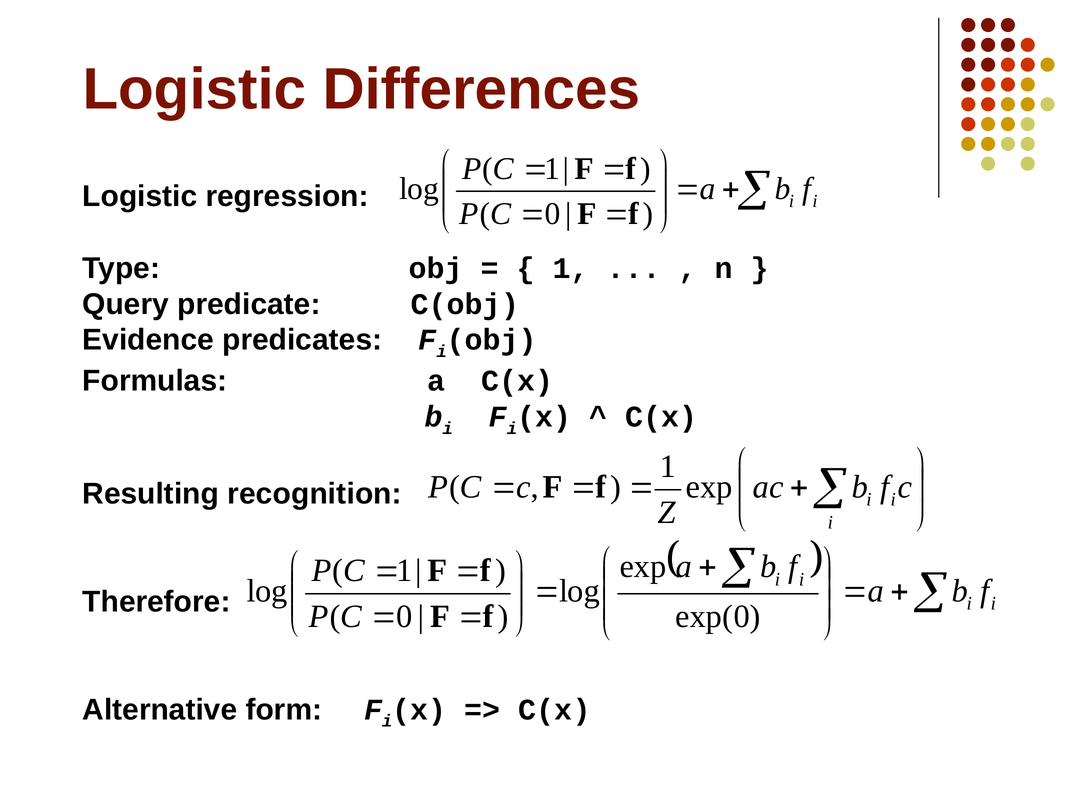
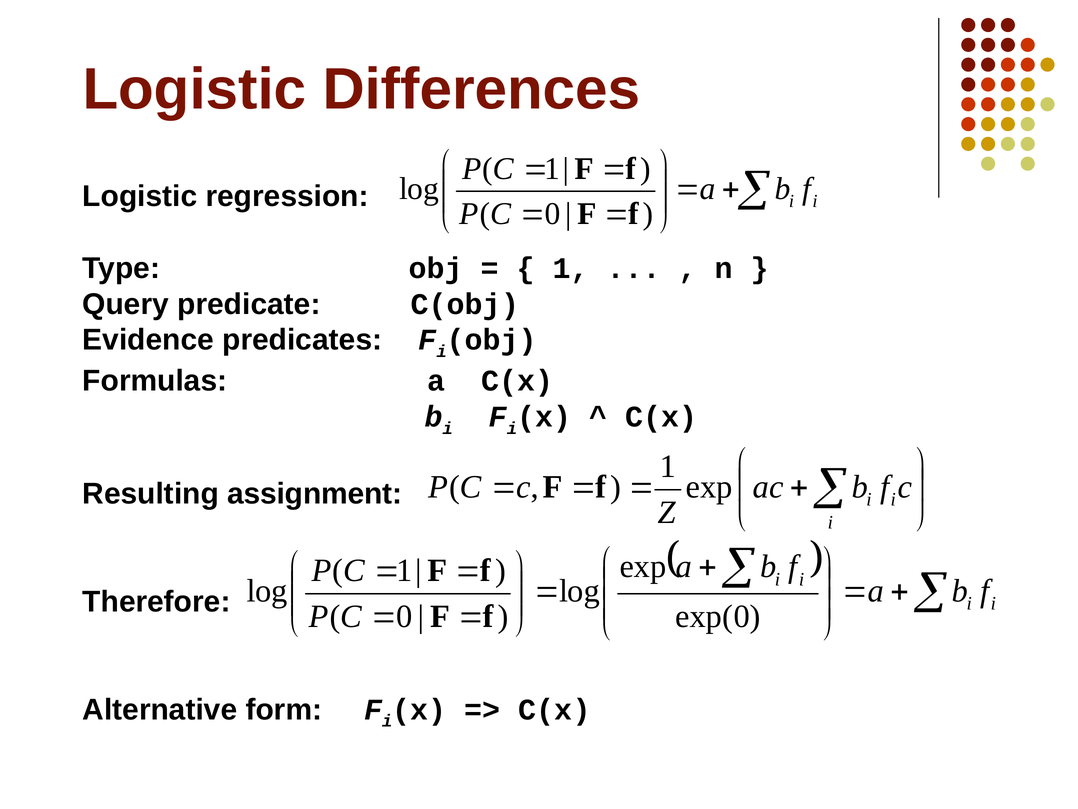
recognition: recognition -> assignment (315, 494)
